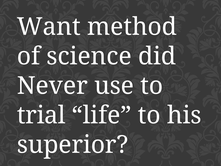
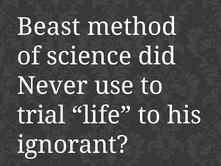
Want: Want -> Beast (49, 27)
superior: superior -> ignorant (73, 145)
